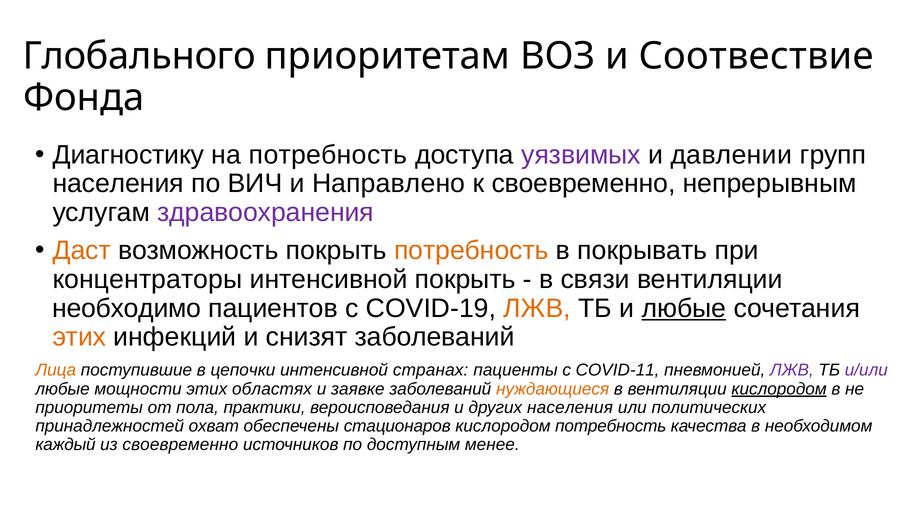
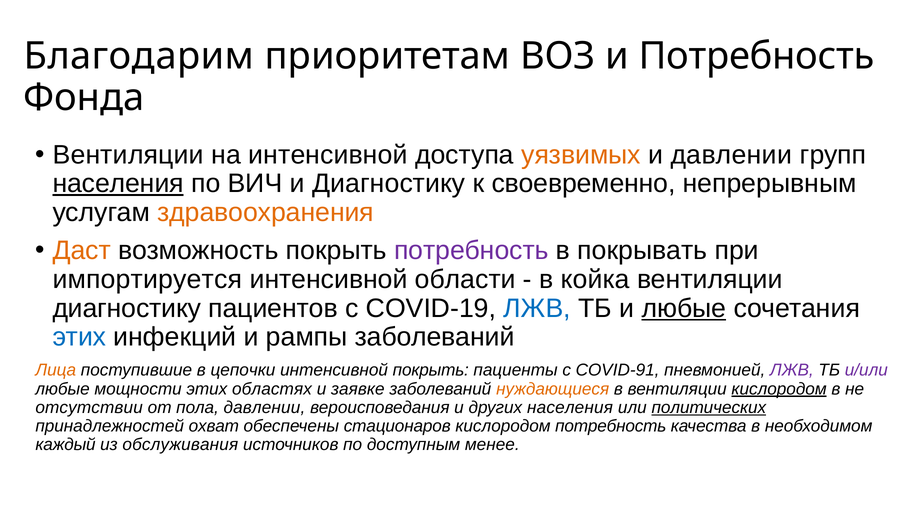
Глобального: Глобального -> Благодарим (139, 56)
и Соотвествие: Соотвествие -> Потребность (757, 56)
Диагностику: Диагностику -> Вентиляции (128, 155)
на потребность: потребность -> интенсивной (328, 155)
уязвимых colour: purple -> orange (581, 155)
населения underline: none -> present (118, 183)
и Направлено: Направлено -> Диагностику (389, 183)
здравоохранения colour: purple -> orange (266, 212)
потребность colour: orange -> purple (471, 251)
концентраторы: концентраторы -> импортируется (147, 279)
интенсивной покрыть: покрыть -> области (465, 279)
связи: связи -> койка (595, 279)
необходимо: необходимо -> диагностику (127, 308)
ЛЖВ colour: orange -> blue (537, 308)
этих colour: orange -> blue (79, 337)
снизят: снизят -> рампы (307, 337)
интенсивной странах: странах -> покрыть (431, 370)
COVID-11: COVID-11 -> COVID-91 (618, 370)
приоритеты: приоритеты -> отсутствии (89, 407)
пола практики: практики -> давлении (264, 407)
политических underline: none -> present (709, 407)
из своевременно: своевременно -> обслуживания (180, 444)
